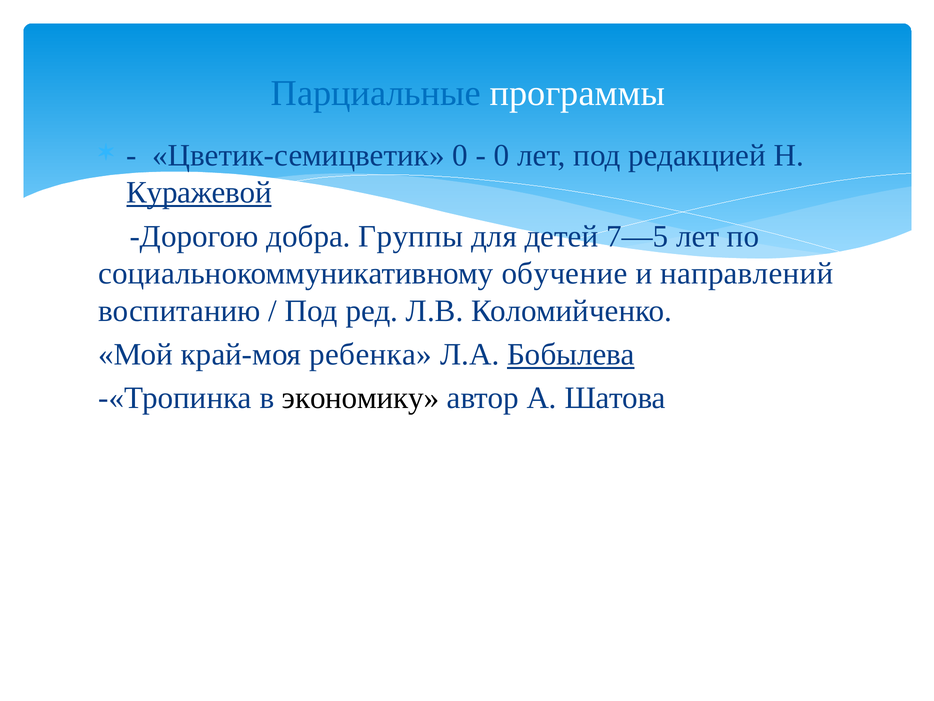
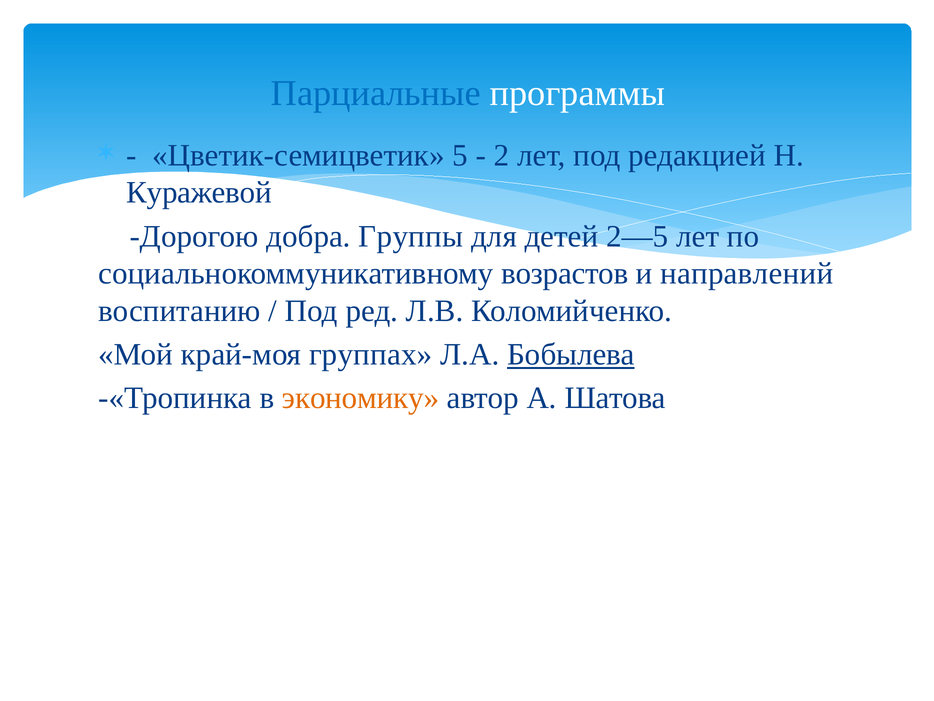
Цветик-семицветик 0: 0 -> 5 (460, 155)
0: 0 -> 2 (502, 155)
Куражевой underline: present -> none (199, 192)
7—5: 7—5 -> 2—5 (637, 236)
обучение: обучение -> возрастов (565, 273)
ребенка: ребенка -> группах (371, 354)
экономику colour: black -> orange (361, 398)
